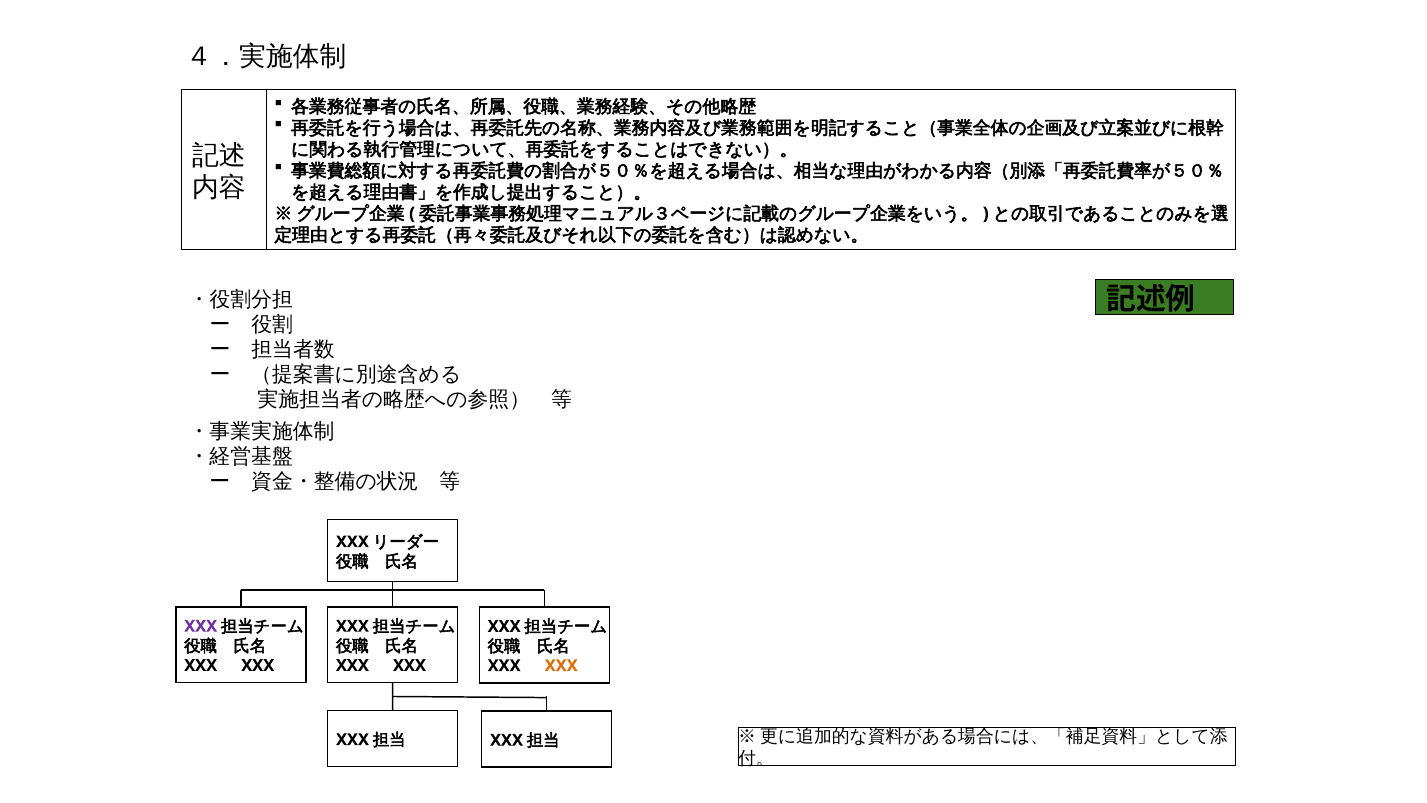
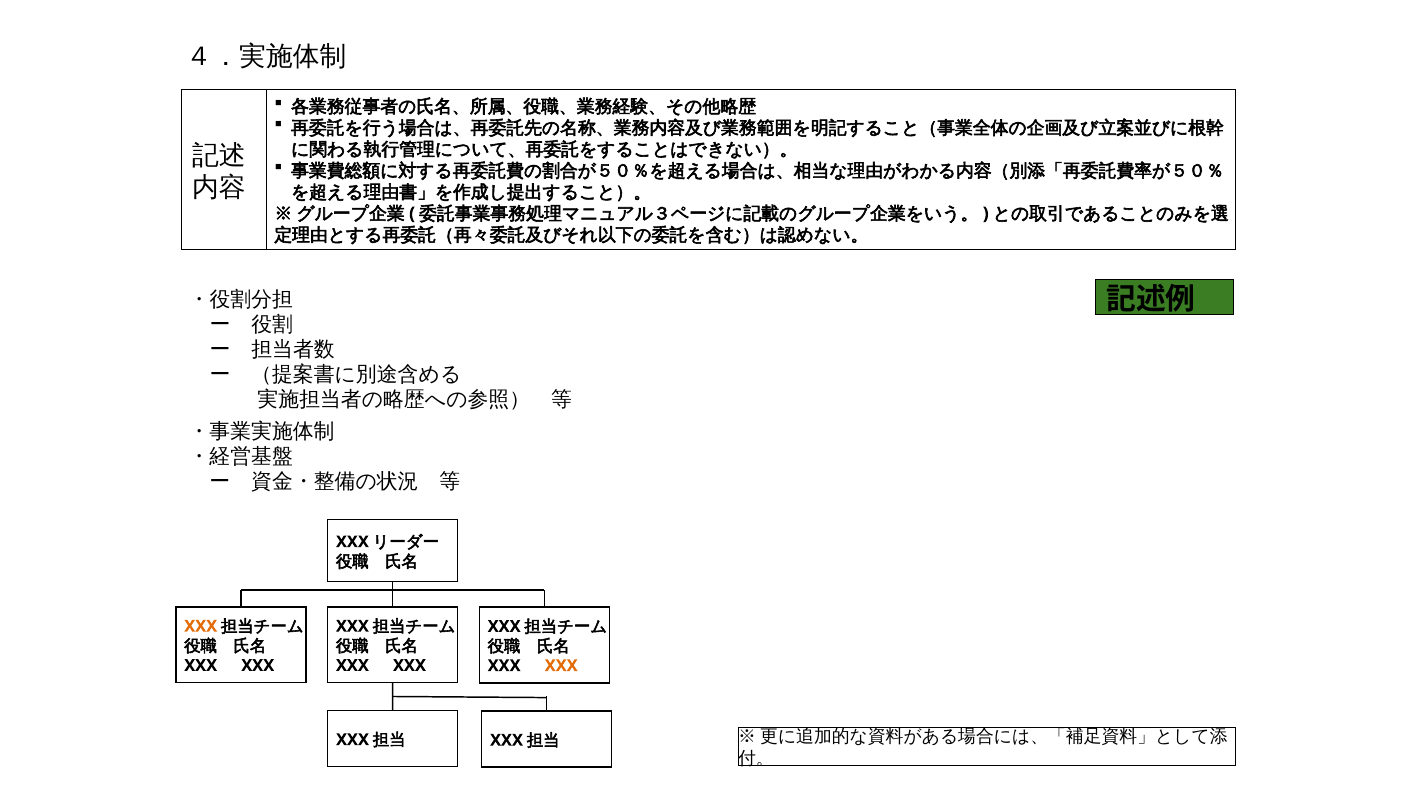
XXX colour: purple -> orange (201, 626)
